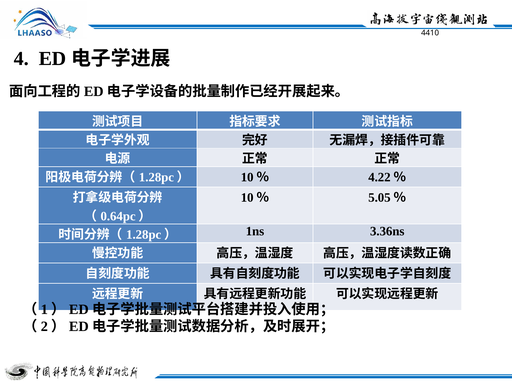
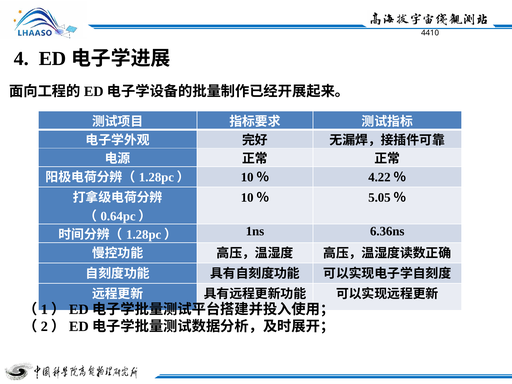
3.36ns: 3.36ns -> 6.36ns (387, 231)
